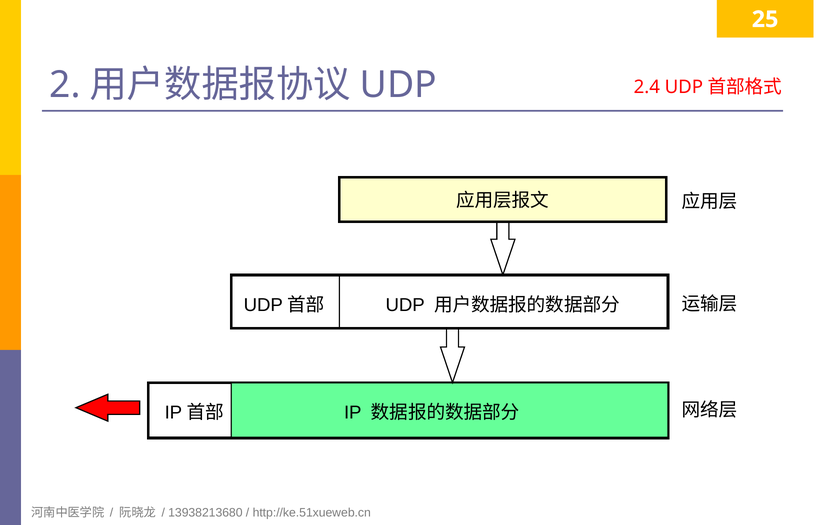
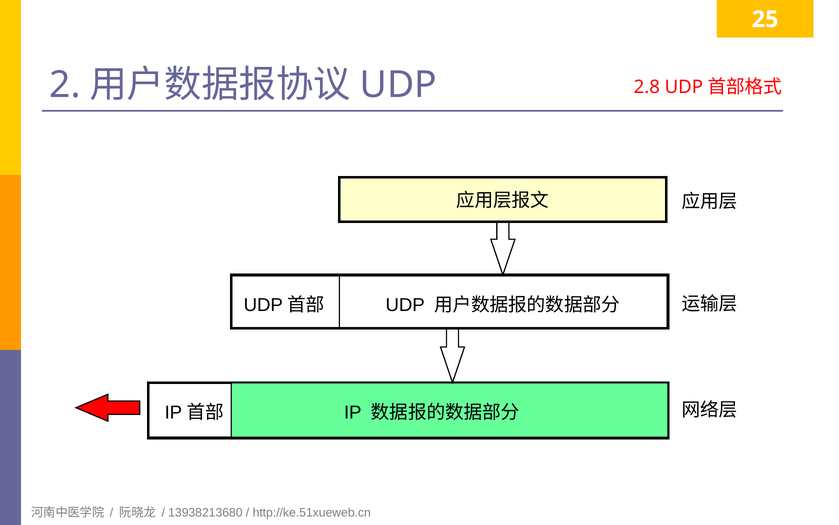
2.4: 2.4 -> 2.8 (647, 87)
